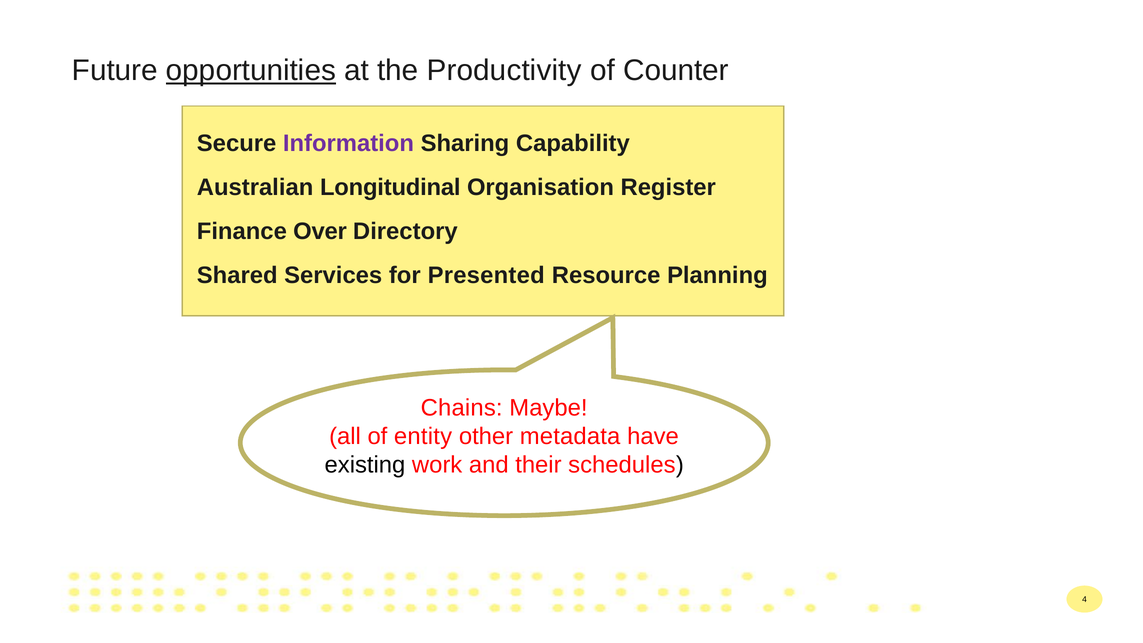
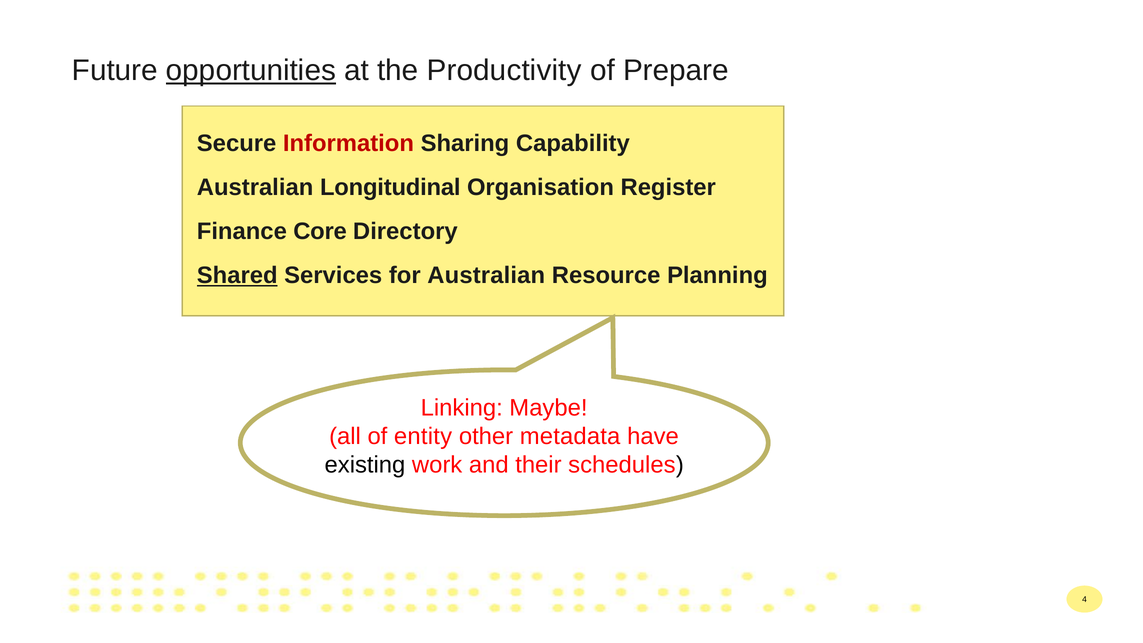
Counter: Counter -> Prepare (676, 71)
Information colour: purple -> red (348, 143)
Over: Over -> Core (320, 231)
Shared underline: none -> present (237, 275)
for Presented: Presented -> Australian (486, 275)
Chains: Chains -> Linking (462, 408)
